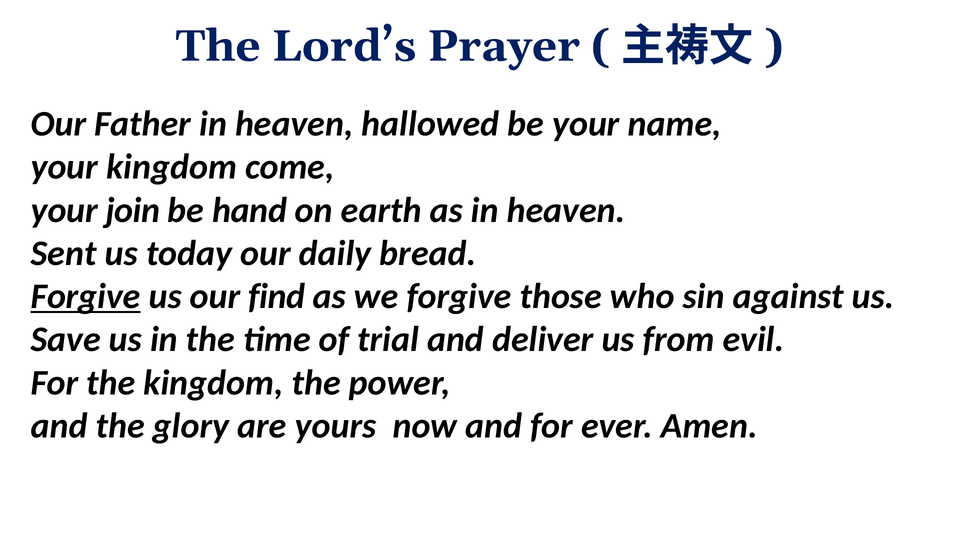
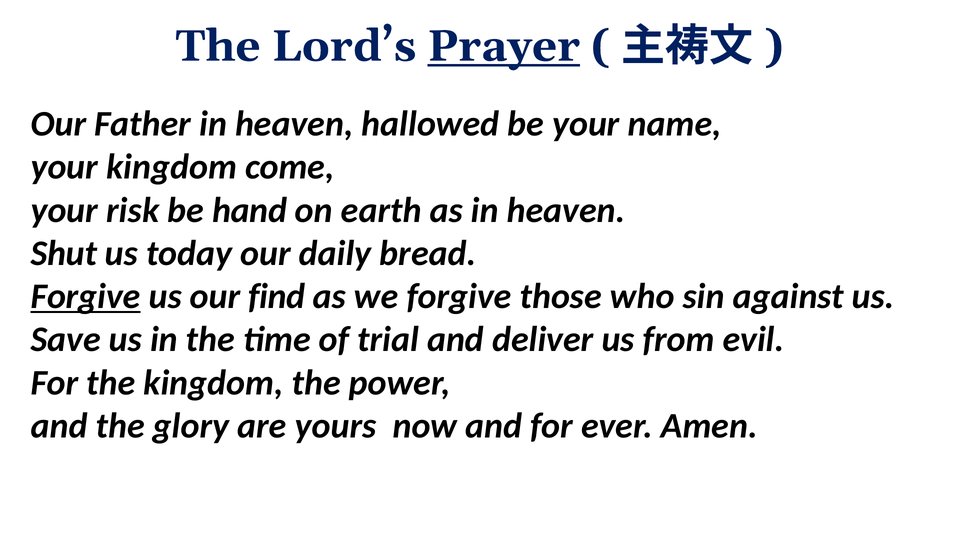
Prayer underline: none -> present (504, 46)
join: join -> risk (133, 210)
Sent: Sent -> Shut (64, 253)
